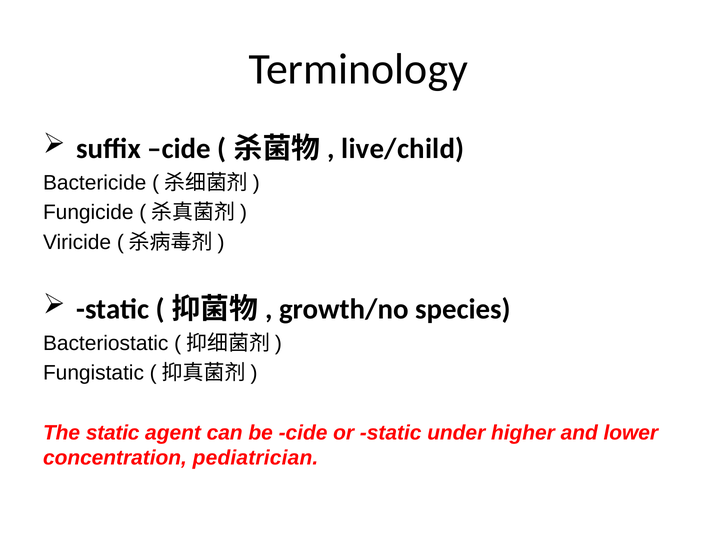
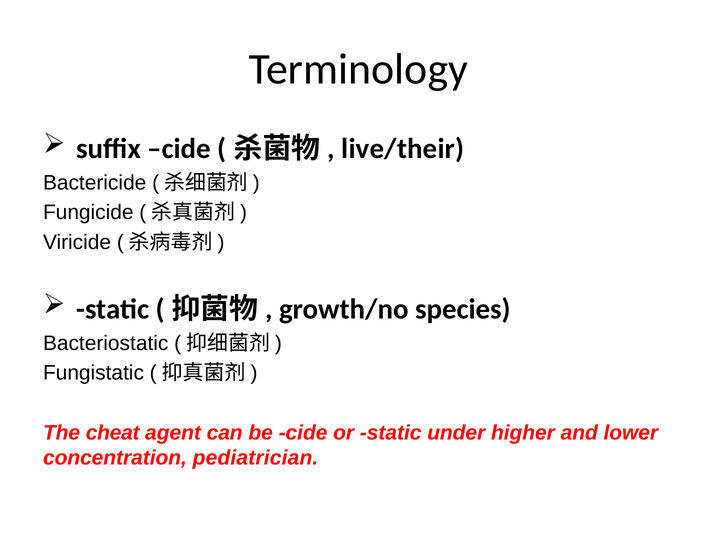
live/child: live/child -> live/their (403, 148)
The static: static -> cheat (113, 433)
